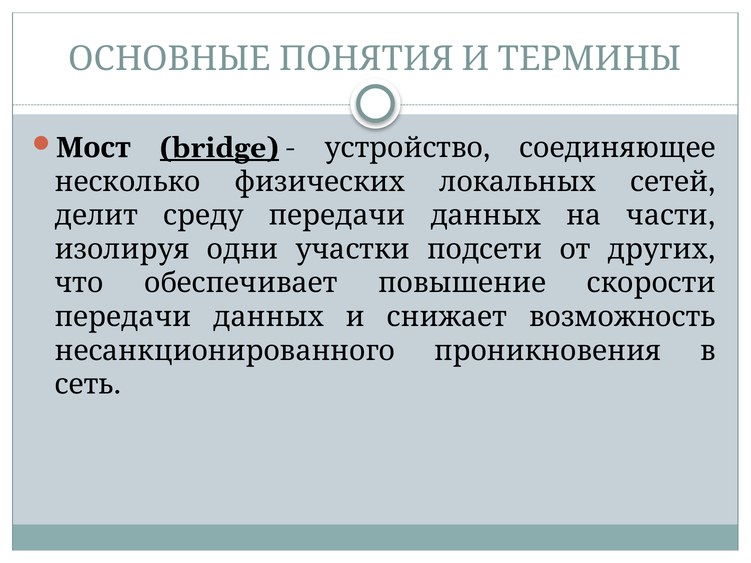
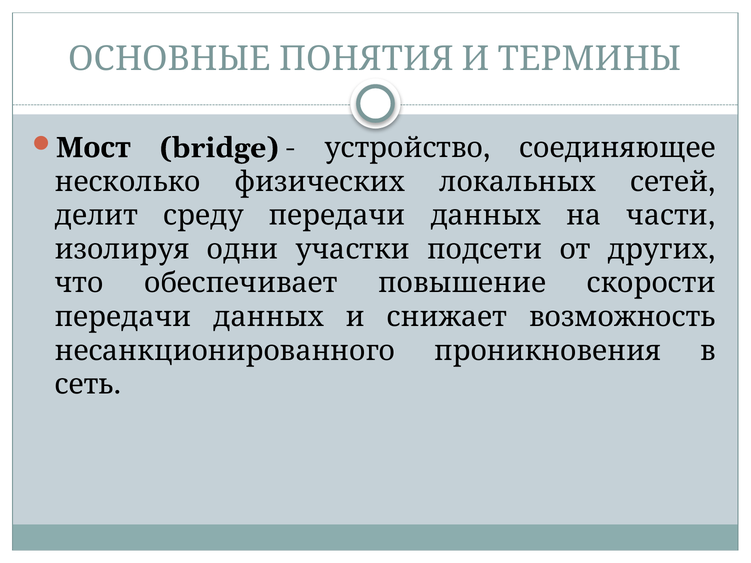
bridge underline: present -> none (219, 148)
